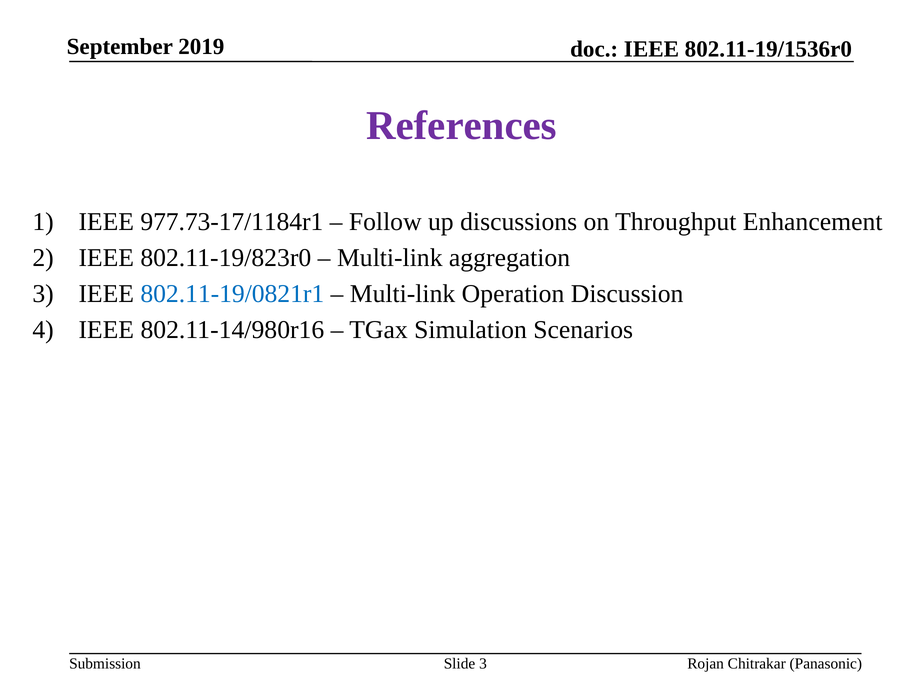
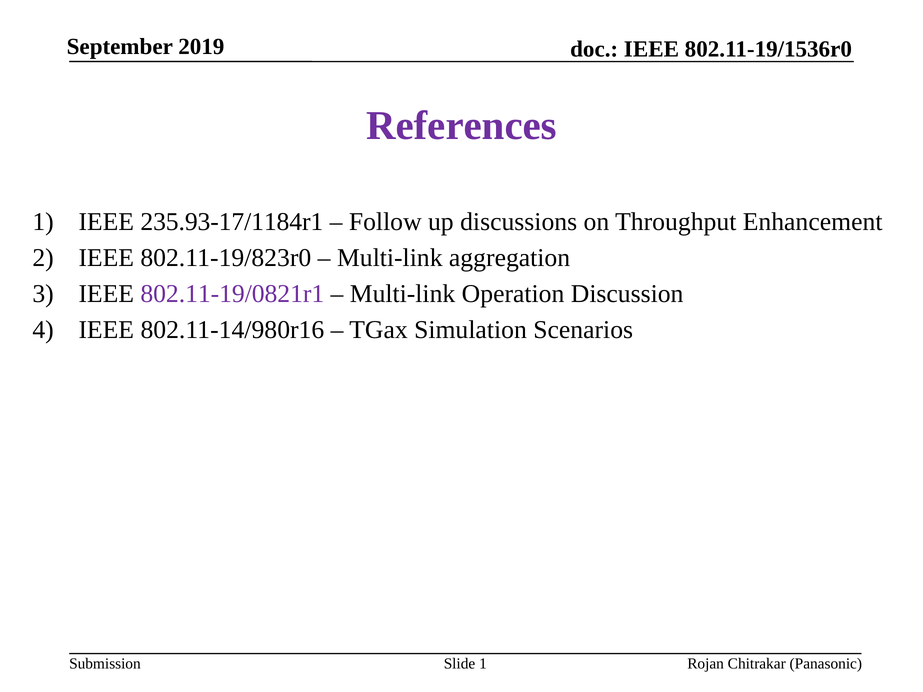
977.73-17/1184r1: 977.73-17/1184r1 -> 235.93-17/1184r1 (232, 222)
802.11-19/0821r1 colour: blue -> purple (232, 294)
Slide 3: 3 -> 1 (483, 664)
